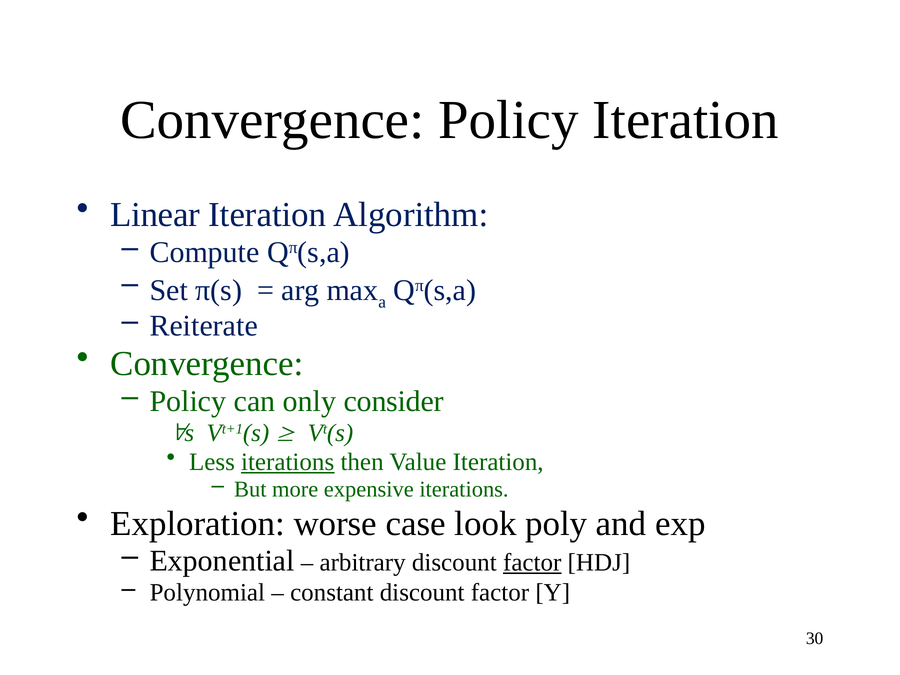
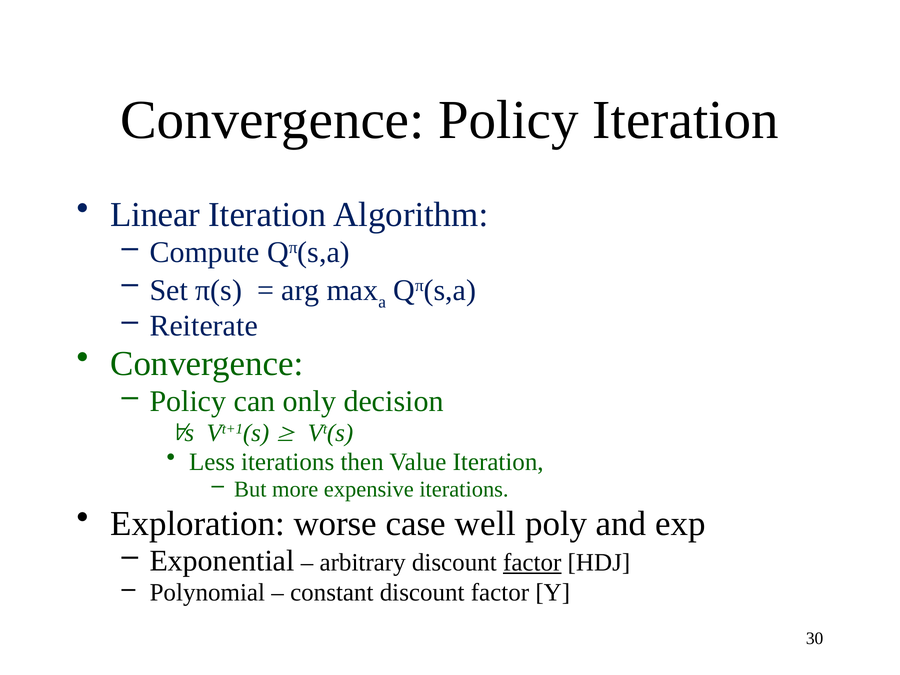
consider: consider -> decision (394, 401)
iterations underline: present -> none (288, 462)
look: look -> well (485, 523)
